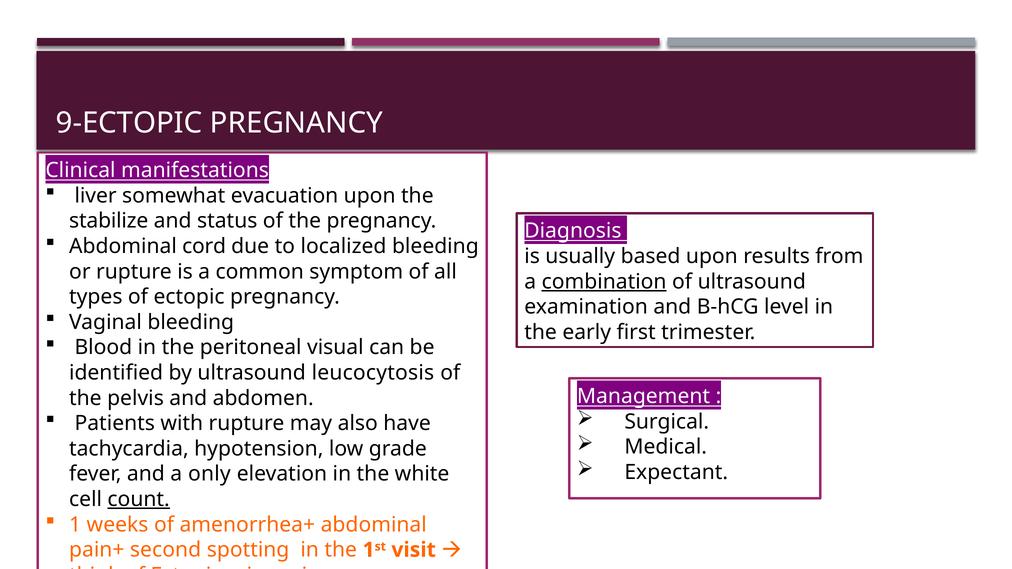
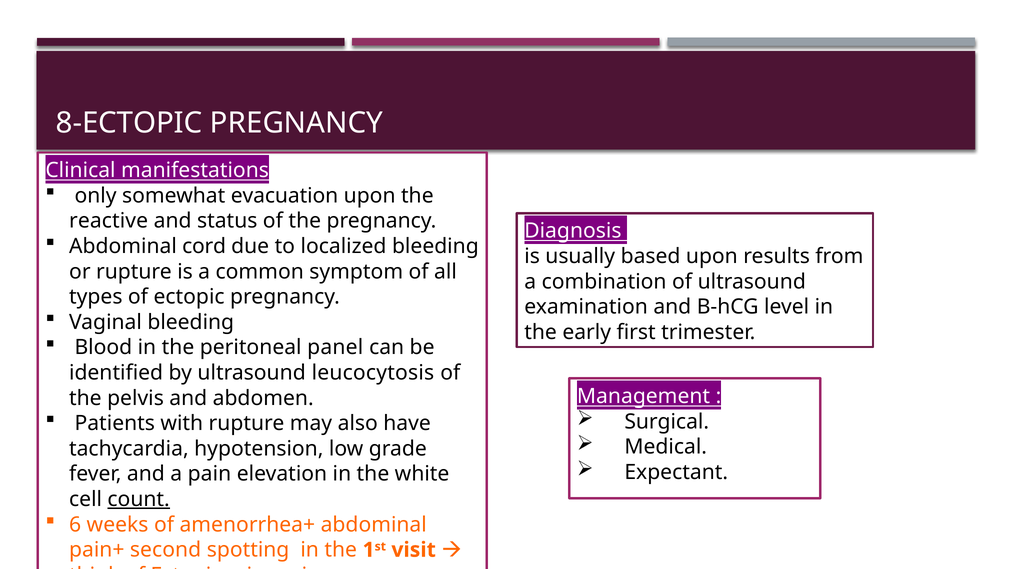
9-ECTOPIC: 9-ECTOPIC -> 8-ECTOPIC (129, 123)
liver: liver -> only (96, 196)
stabilize: stabilize -> reactive (109, 221)
combination underline: present -> none (604, 282)
visual: visual -> panel (335, 348)
only: only -> pain (209, 474)
1: 1 -> 6 (75, 525)
